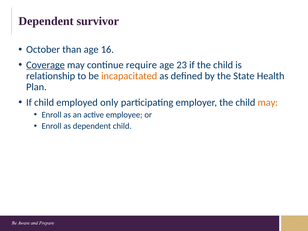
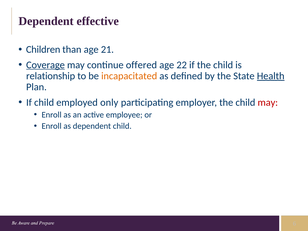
survivor: survivor -> effective (98, 21)
October: October -> Children (43, 50)
16: 16 -> 21 (107, 50)
require: require -> offered (141, 65)
23: 23 -> 22 (182, 65)
Health underline: none -> present (271, 76)
may colour: orange -> red (268, 102)
